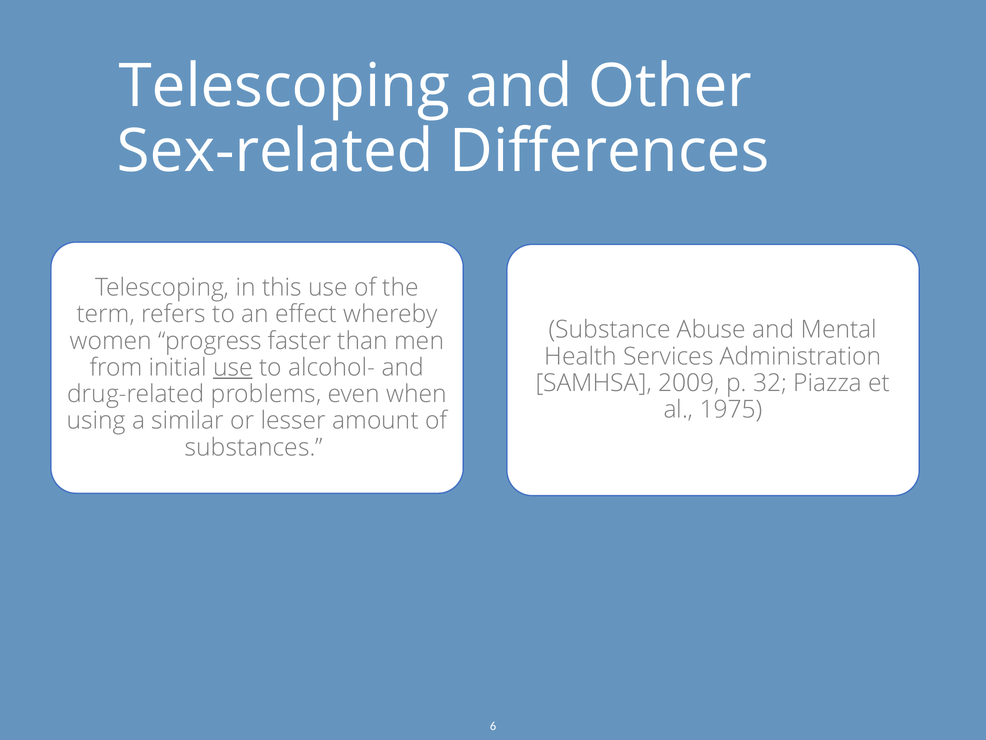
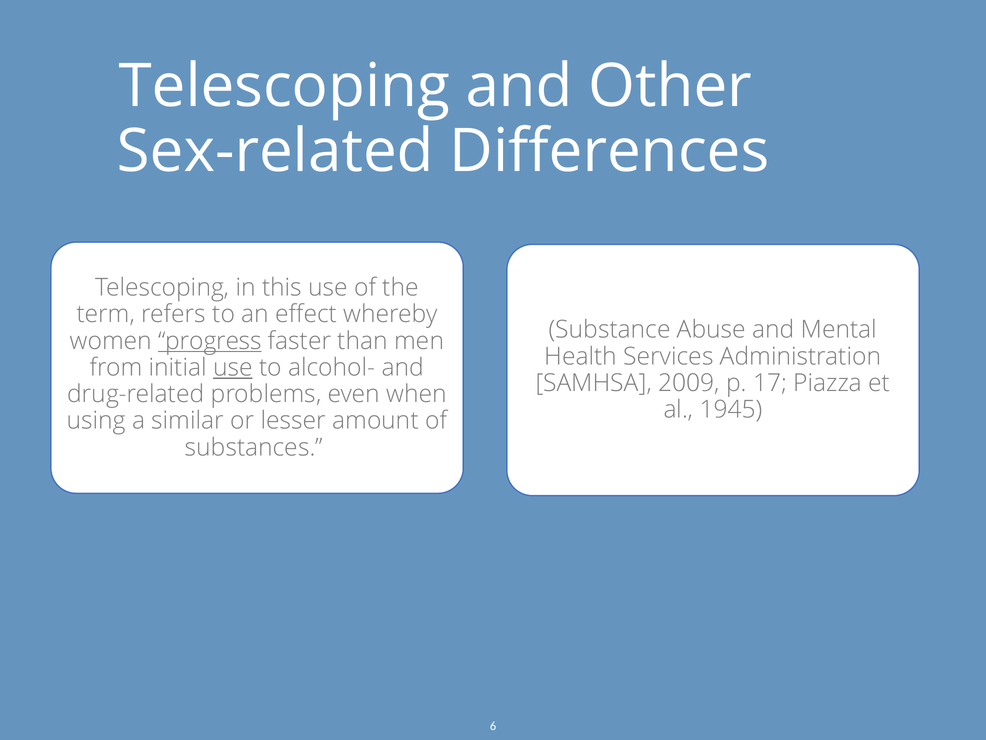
progress underline: none -> present (210, 341)
32: 32 -> 17 (770, 383)
1975: 1975 -> 1945 (731, 410)
